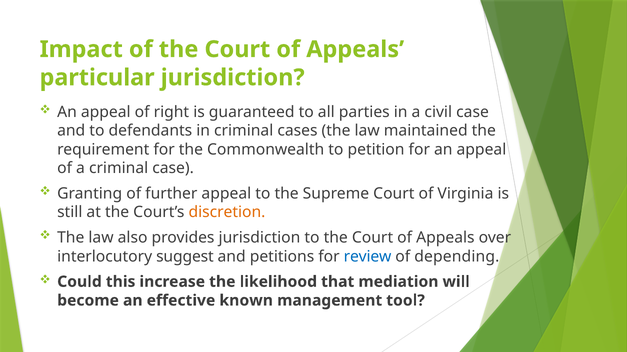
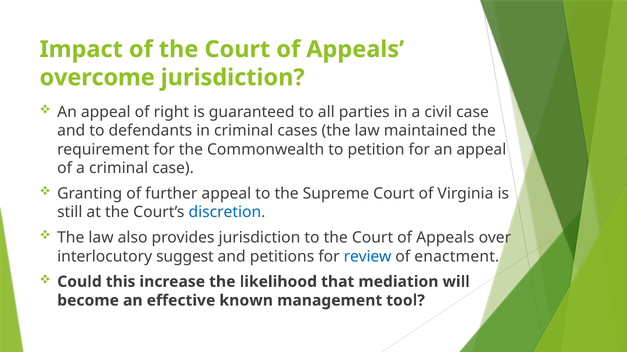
particular: particular -> overcome (97, 78)
discretion colour: orange -> blue (227, 213)
depending: depending -> enactment (457, 257)
